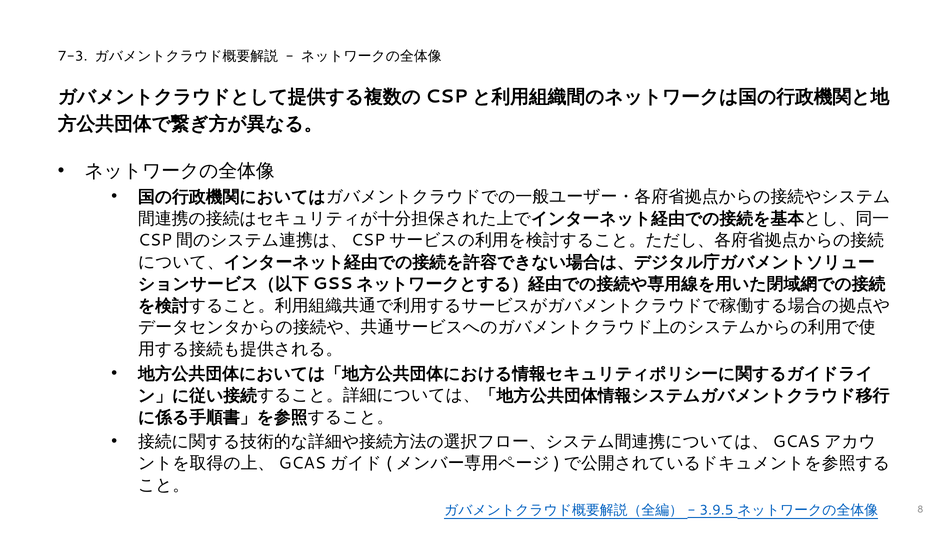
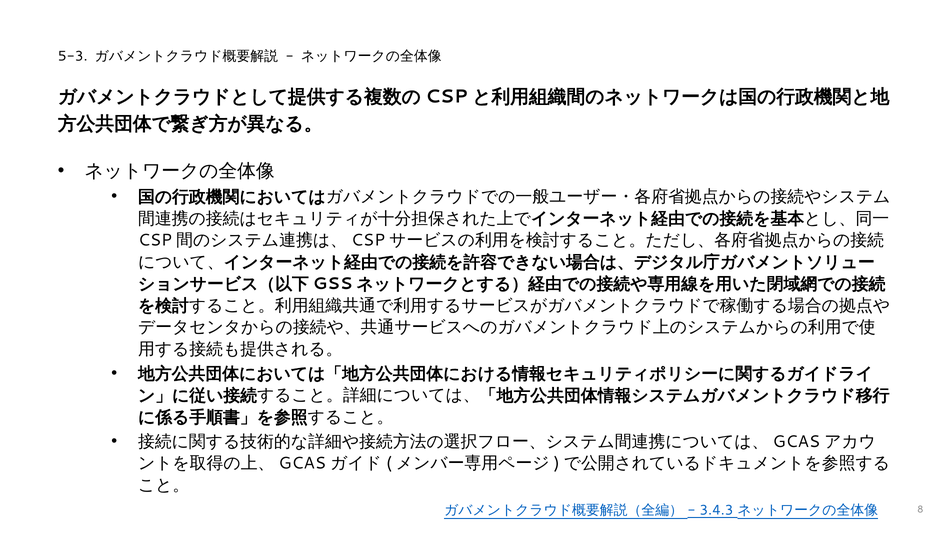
7-3: 7-3 -> 5-3 (73, 56)
3.9.5: 3.9.5 -> 3.4.3 (716, 511)
